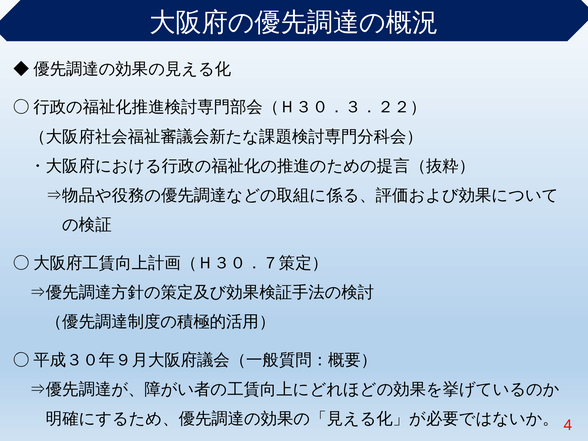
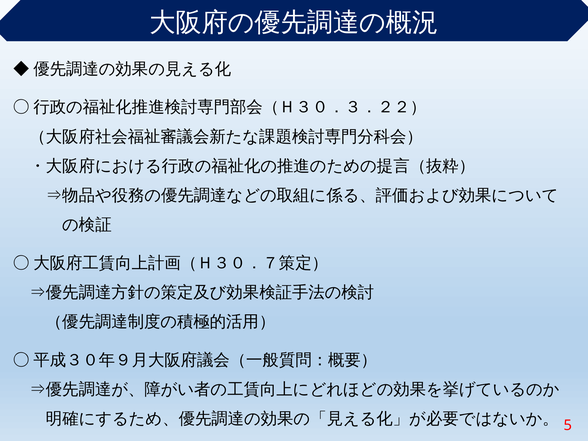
4: 4 -> 5 (568, 425)
